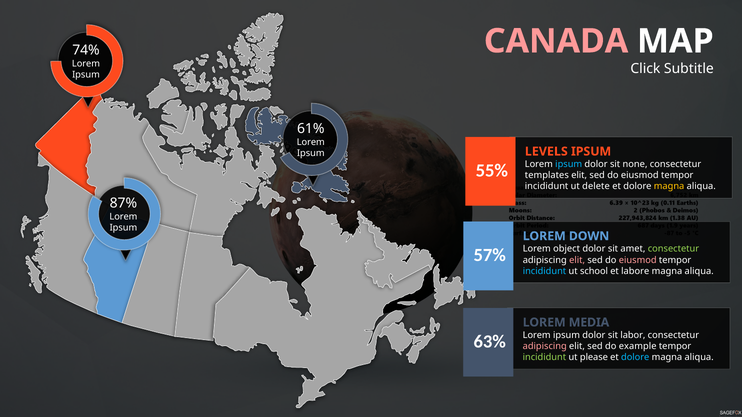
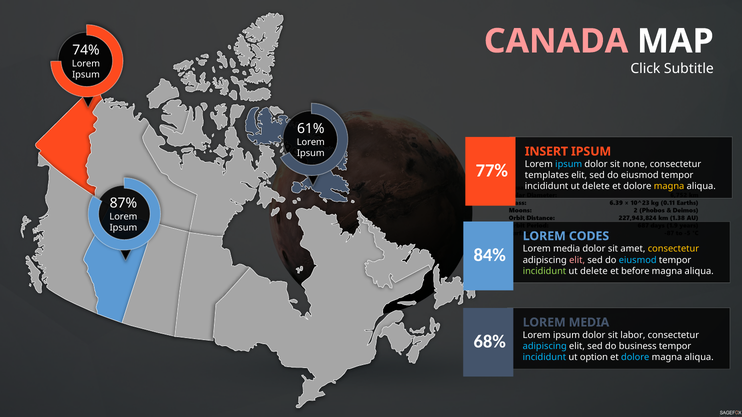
LEVELS: LEVELS -> INSERT (546, 152)
55%: 55% -> 77% (492, 171)
DOWN: DOWN -> CODES (589, 236)
object: object -> media (567, 249)
consectetur colour: light green -> yellow (673, 249)
57%: 57% -> 84% (490, 256)
eiusmod colour: pink -> light blue (638, 260)
incididunt colour: light blue -> light green (544, 271)
school: school -> delete (594, 271)
labore: labore -> before (635, 271)
63%: 63% -> 68% (490, 342)
adipiscing colour: pink -> light blue (545, 347)
example: example -> business (638, 347)
incididunt colour: light green -> light blue (544, 358)
please: please -> option (594, 358)
